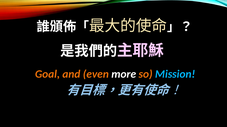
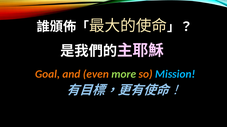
more colour: white -> light green (124, 74)
